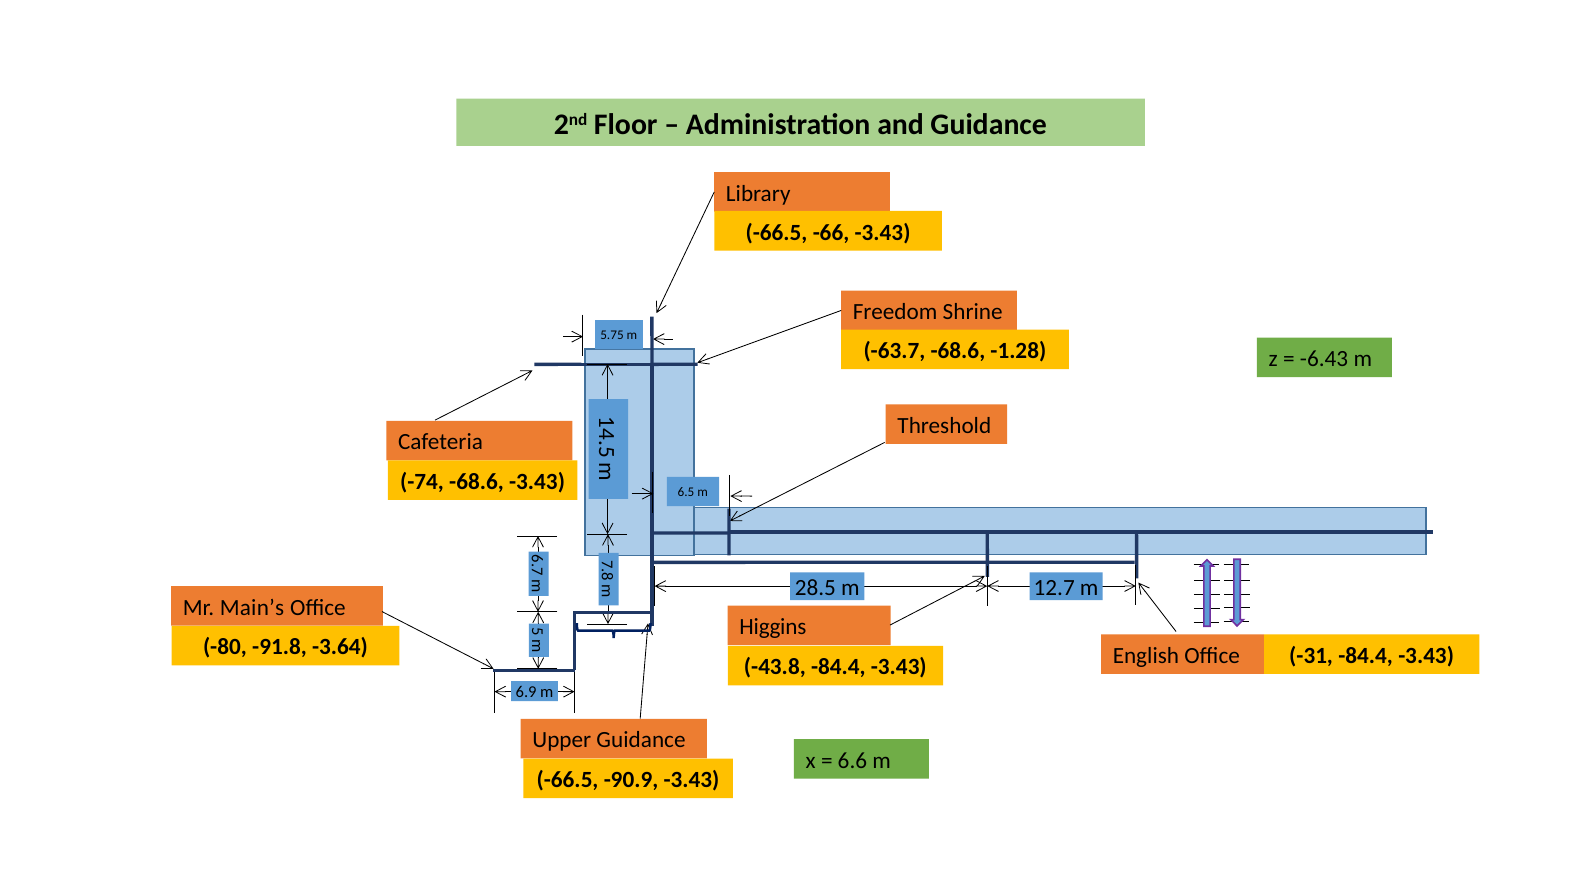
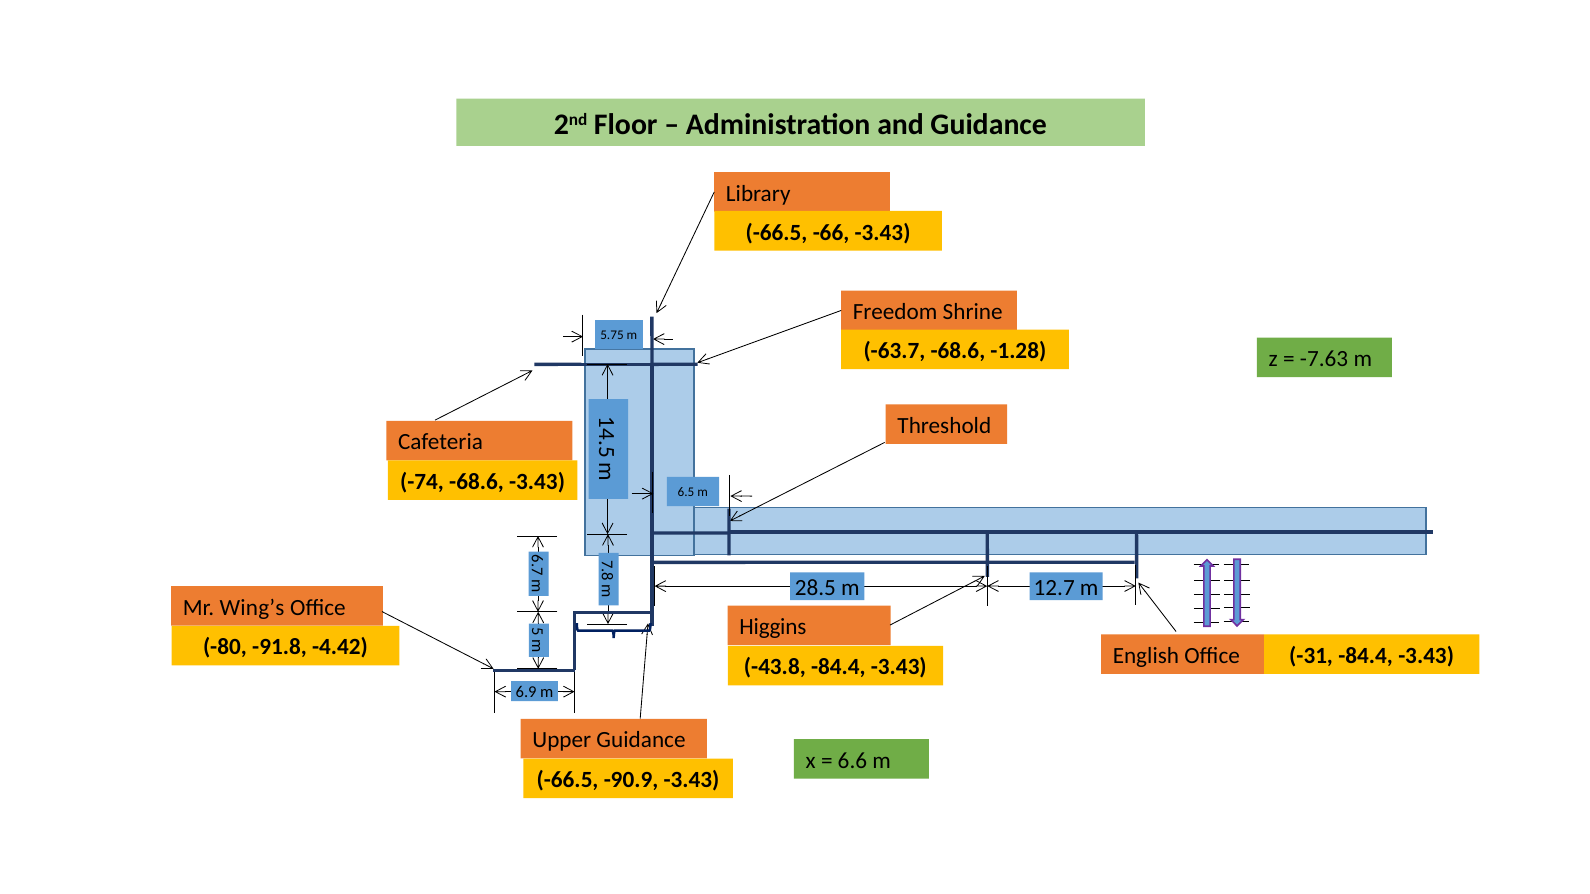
-6.43: -6.43 -> -7.63 (1324, 359)
Main’s: Main’s -> Wing’s (252, 608)
-3.64: -3.64 -> -4.42 (340, 647)
